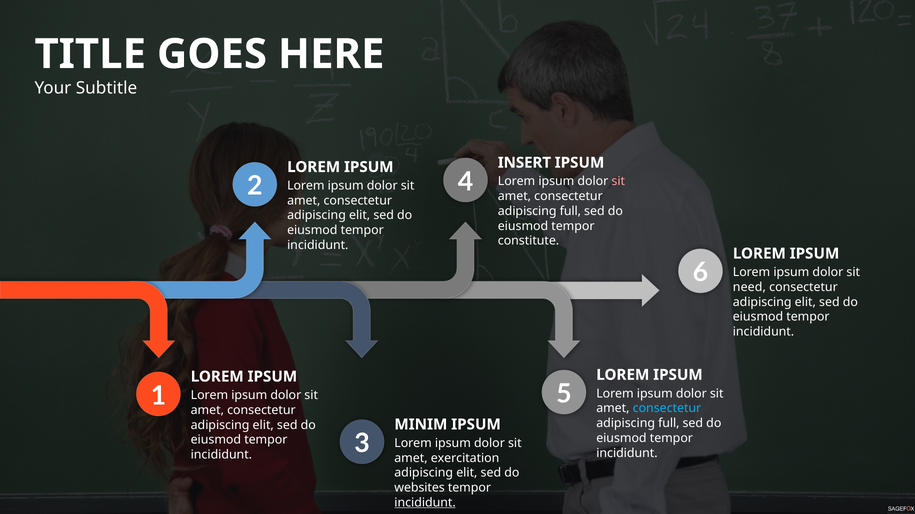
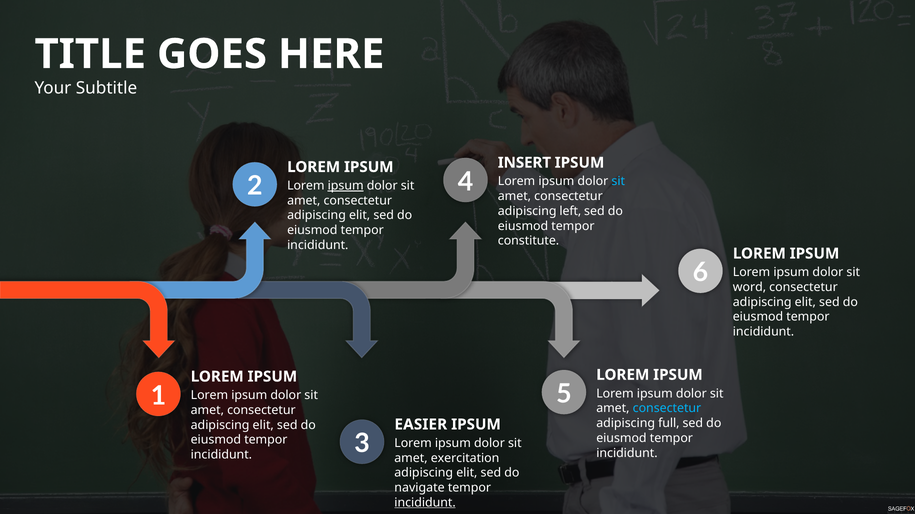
sit colour: pink -> light blue (618, 182)
ipsum underline: none -> present (346, 186)
full: full -> left (570, 211)
need: need -> word (749, 287)
MINIM: MINIM -> EASIER (421, 425)
websites: websites -> navigate (420, 488)
